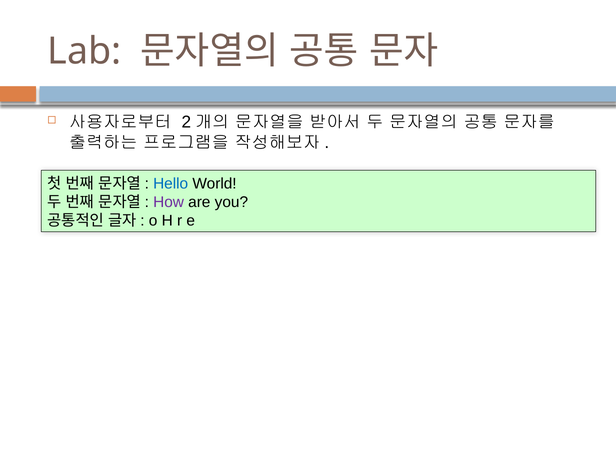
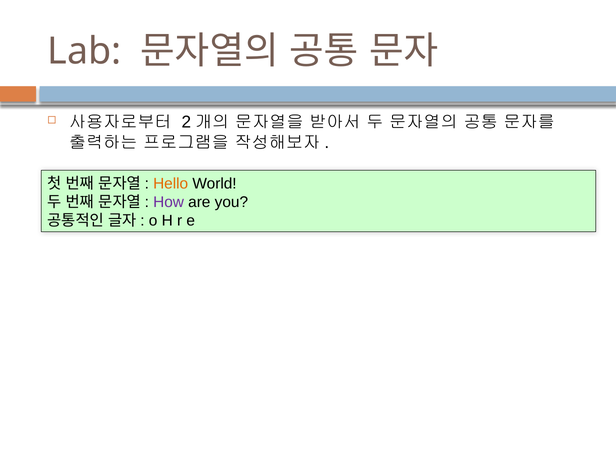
Hello colour: blue -> orange (171, 184)
